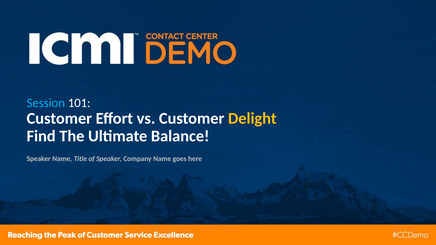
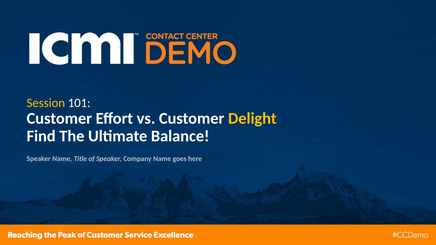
Session colour: light blue -> yellow (46, 103)
